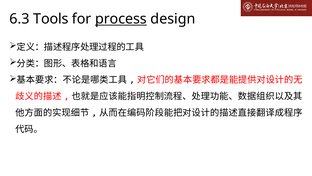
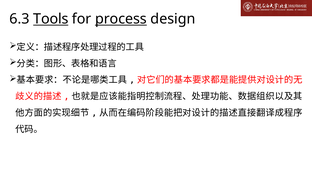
Tools underline: none -> present (51, 19)
